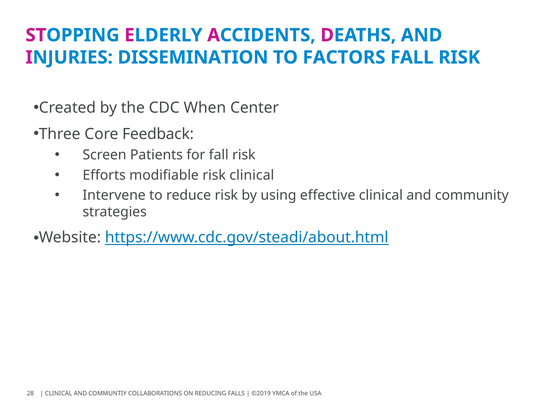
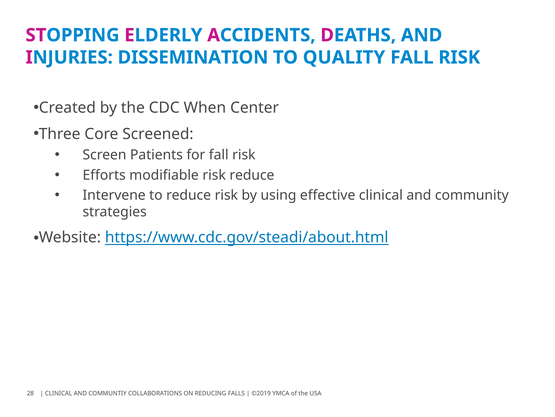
FACTORS: FACTORS -> QUALITY (344, 57)
Feedback: Feedback -> Screened (158, 134)
risk clinical: clinical -> reduce (252, 175)
